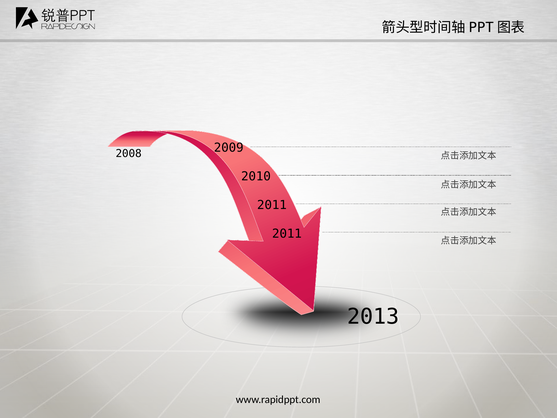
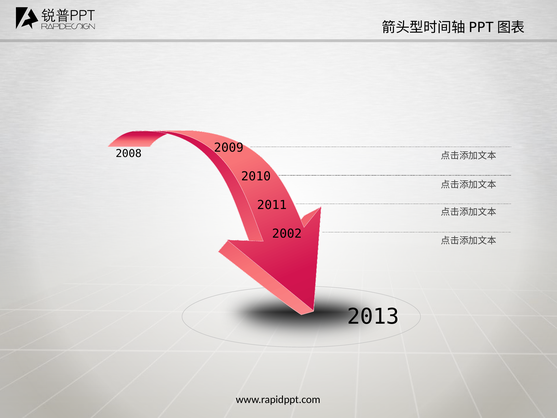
2011: 2011 -> 2002 (287, 233)
